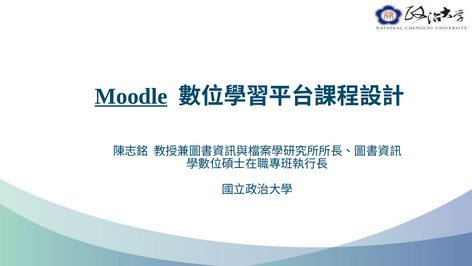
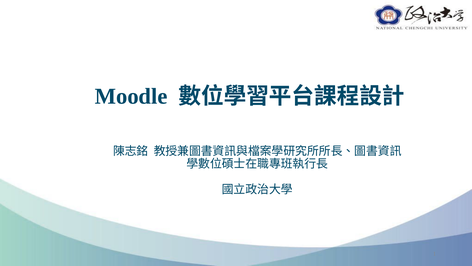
Moodle underline: present -> none (131, 96)
